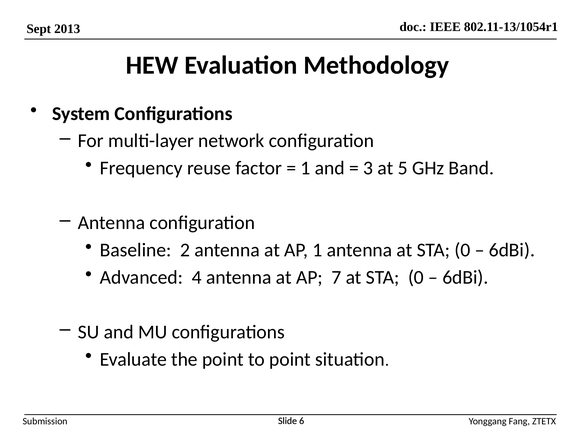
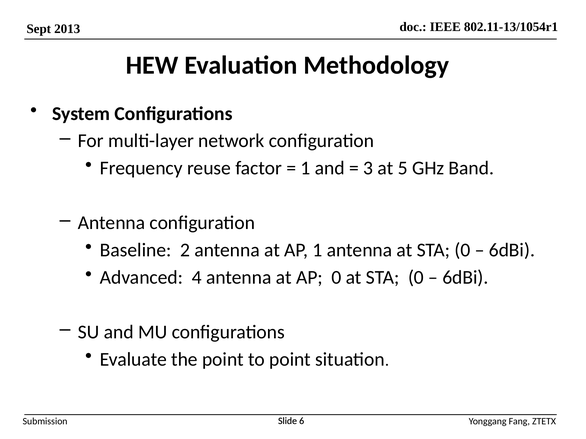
AP 7: 7 -> 0 (336, 278)
